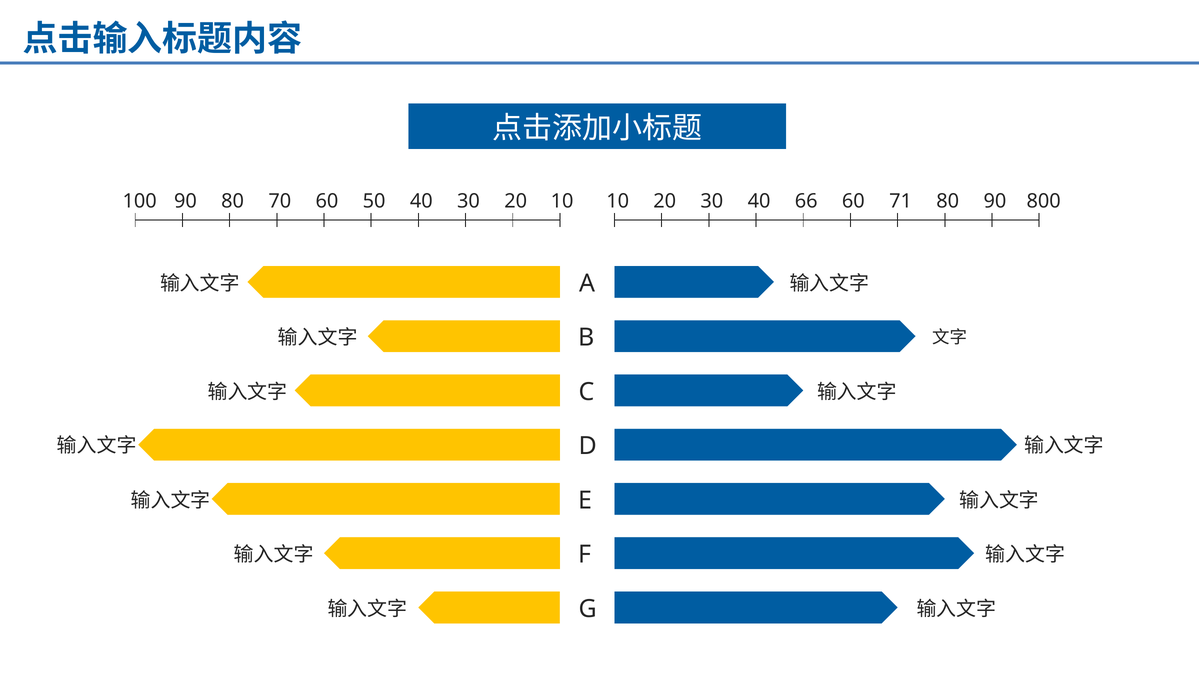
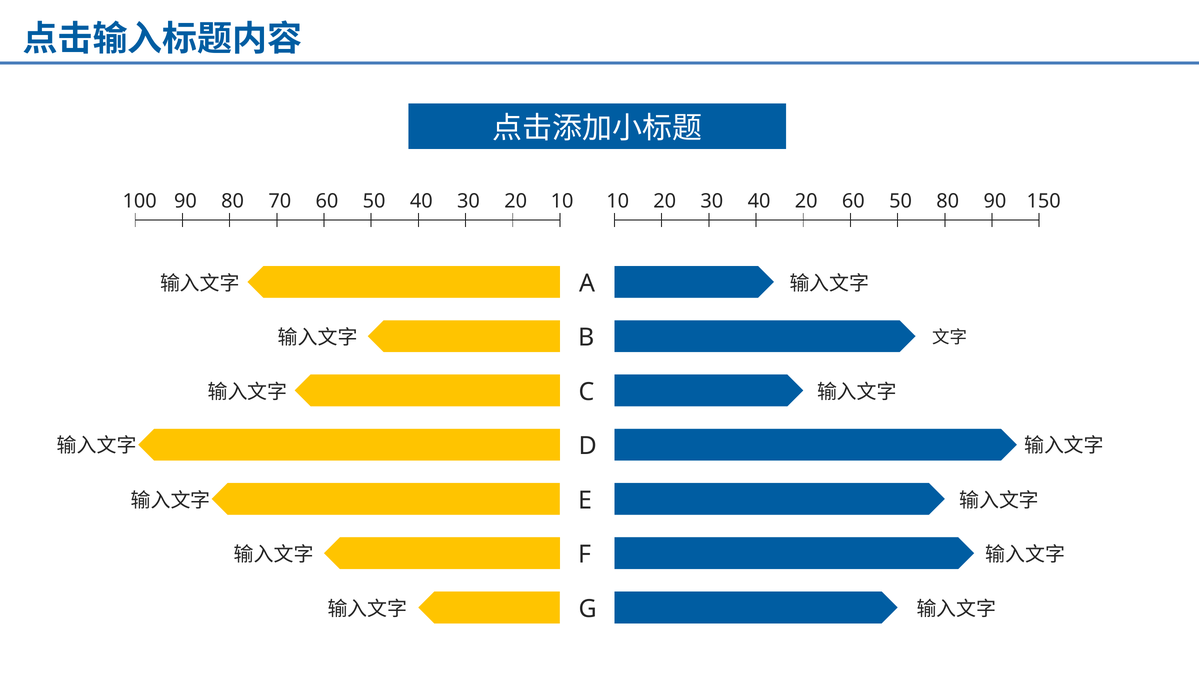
40 66: 66 -> 20 (806, 201)
60 71: 71 -> 50 (901, 201)
800: 800 -> 150 (1044, 201)
